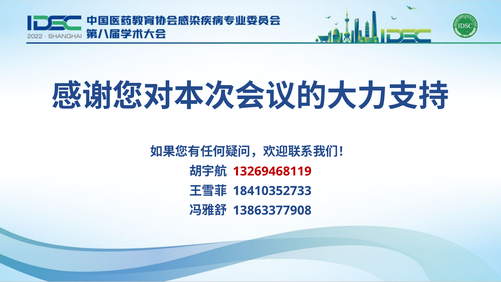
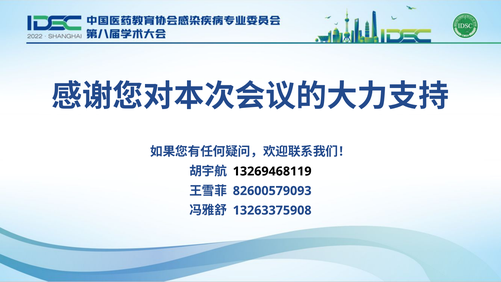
13269468119 colour: red -> black (272, 171)
18410352733: 18410352733 -> 82600579093 (272, 191)
13863377908: 13863377908 -> 13263375908 (272, 210)
